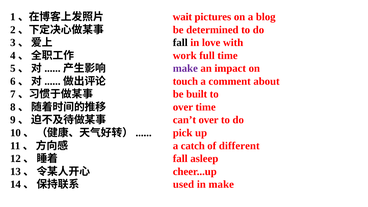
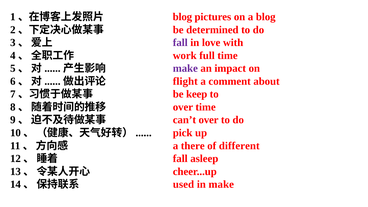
wait: wait -> blog (182, 17)
fall colour: black -> purple (180, 43)
touch: touch -> flight (185, 81)
built: built -> keep (197, 94)
catch: catch -> there (193, 146)
